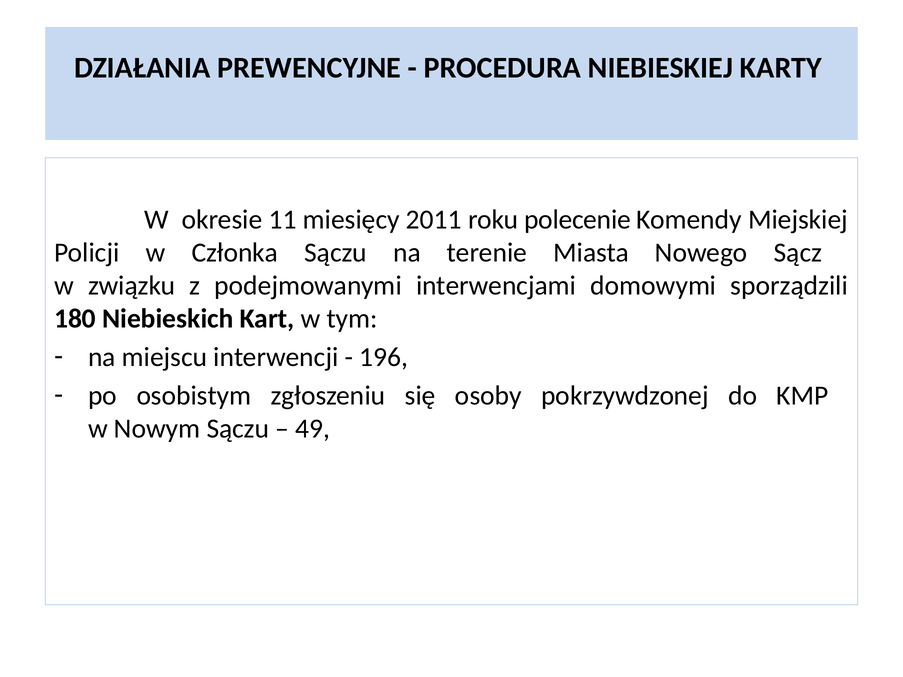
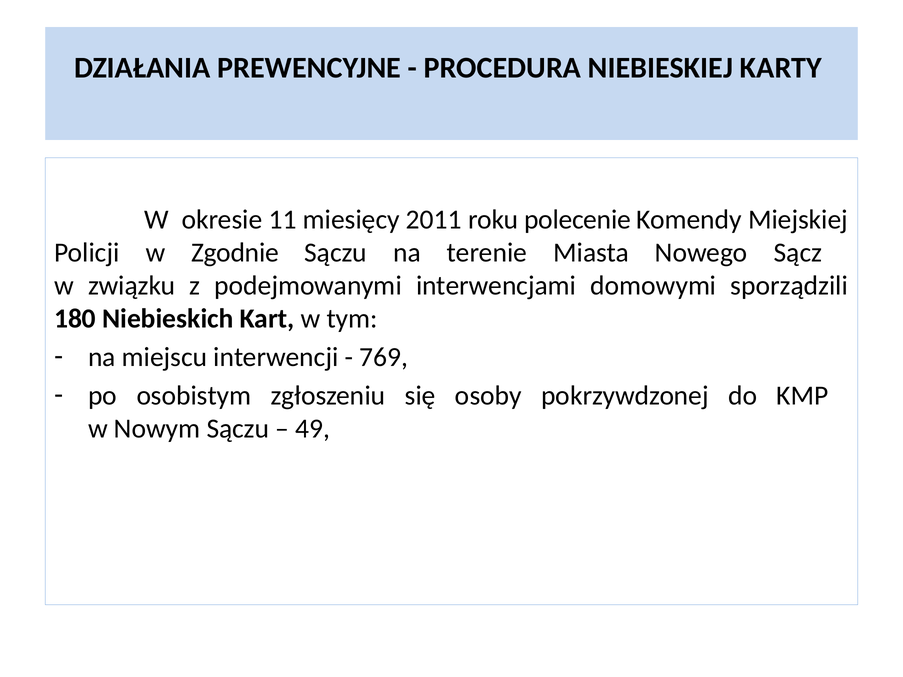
Członka: Członka -> Zgodnie (235, 253)
196: 196 -> 769 (384, 357)
